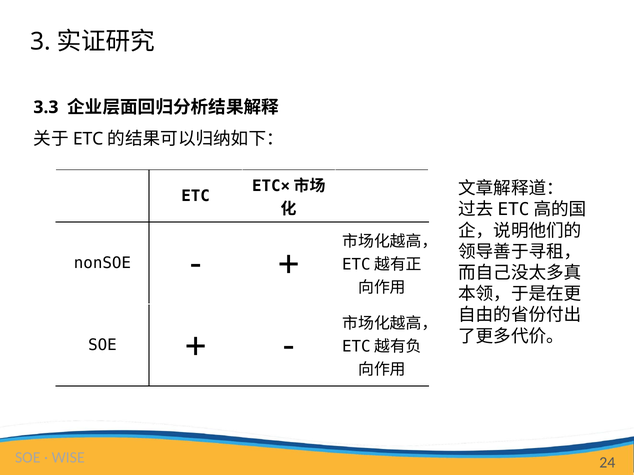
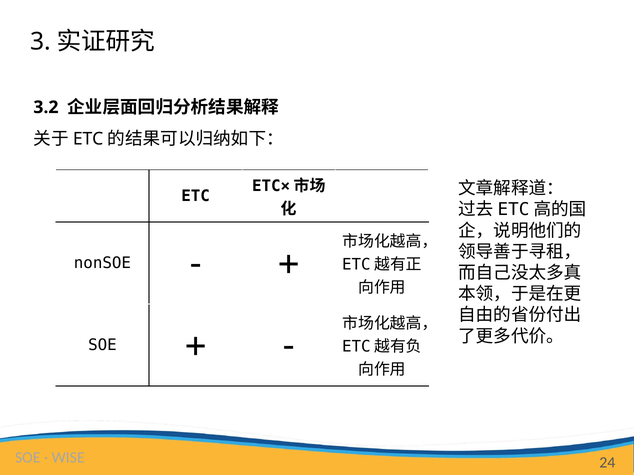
3.3: 3.3 -> 3.2 (46, 107)
